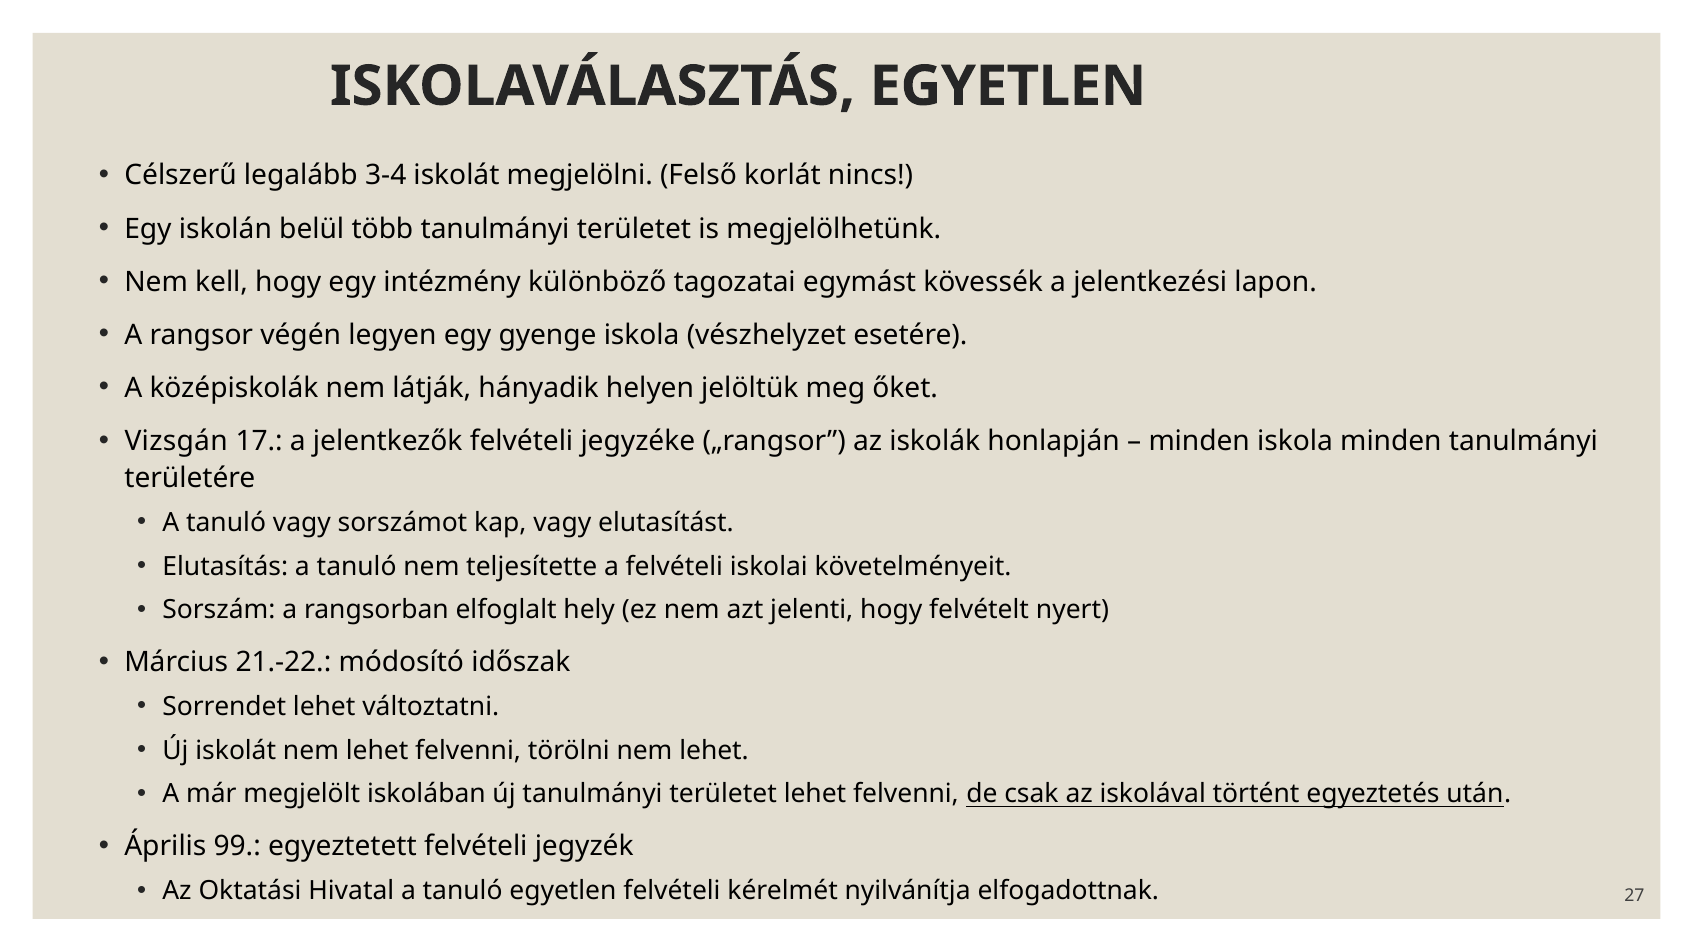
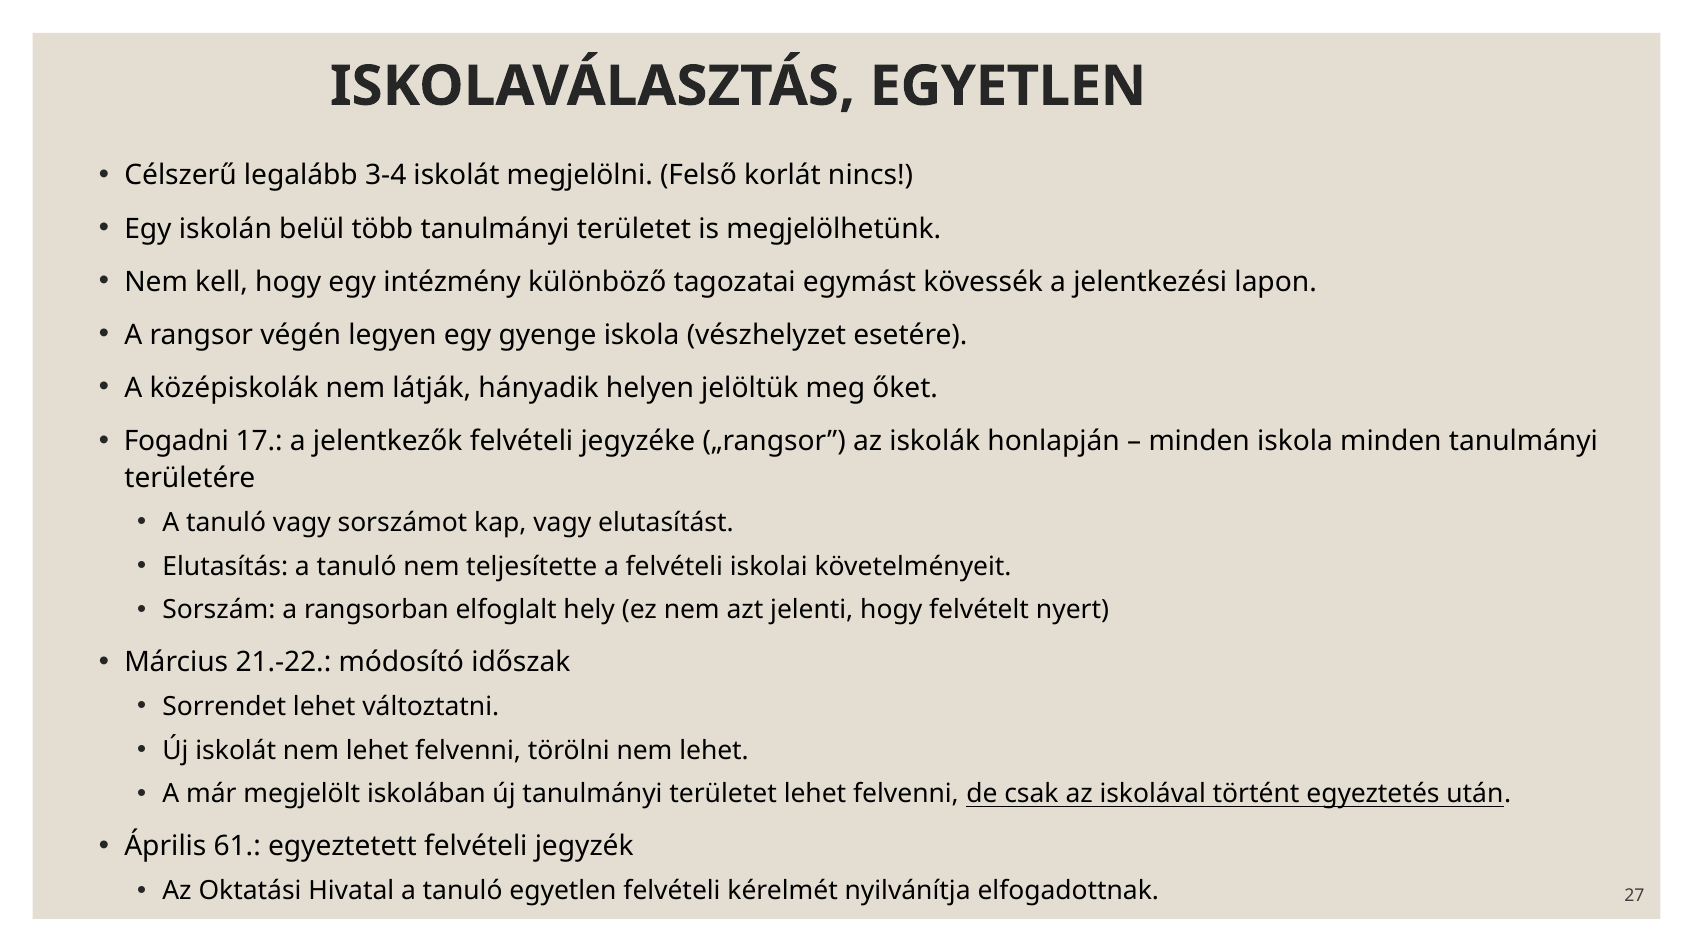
Vizsgán: Vizsgán -> Fogadni (176, 441)
99: 99 -> 61 (237, 847)
